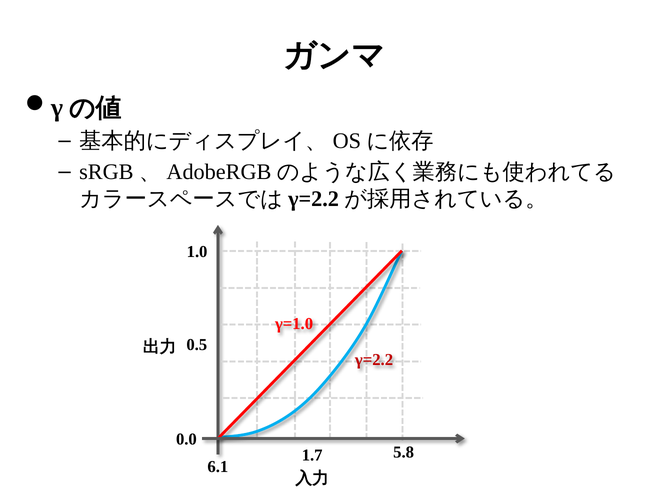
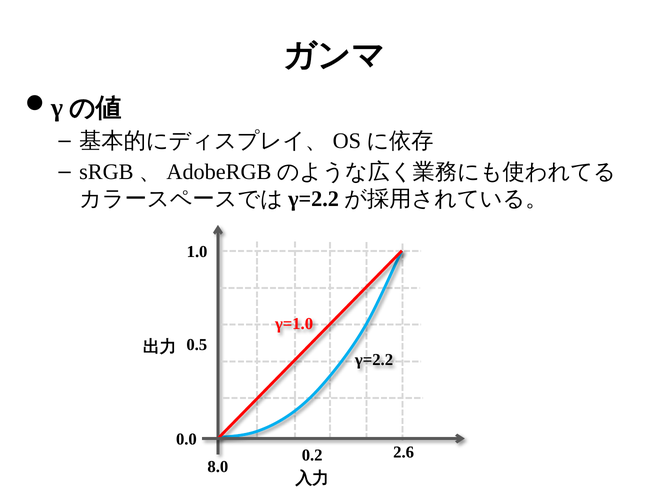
γ=2.2 colour: red -> black (374, 360)
5.8: 5.8 -> 2.6 (404, 452)
1.7: 1.7 -> 0.2 (312, 455)
6.1: 6.1 -> 8.0 (218, 467)
